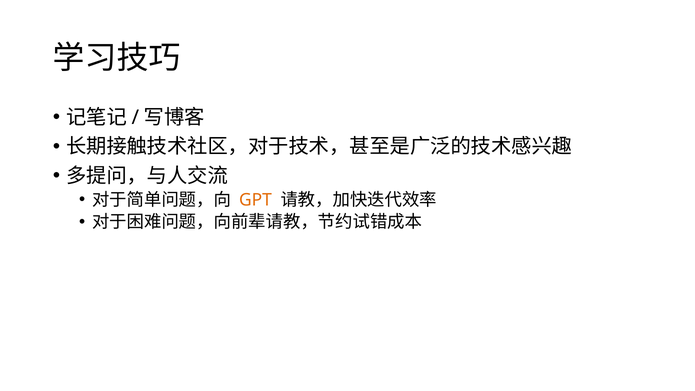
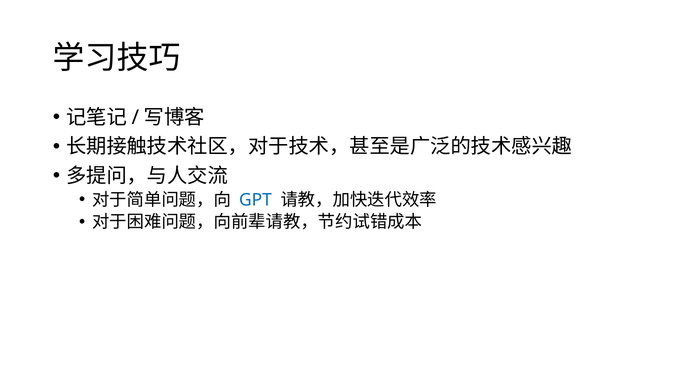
GPT colour: orange -> blue (255, 200)
